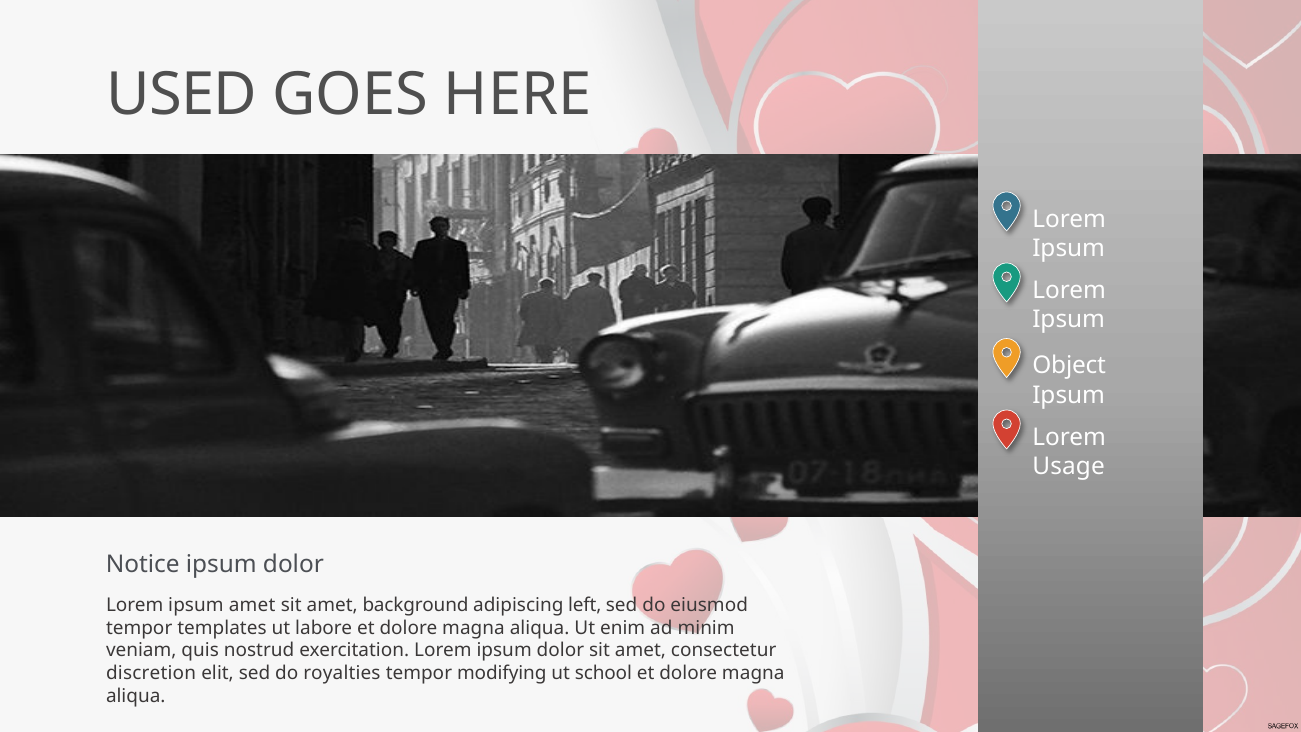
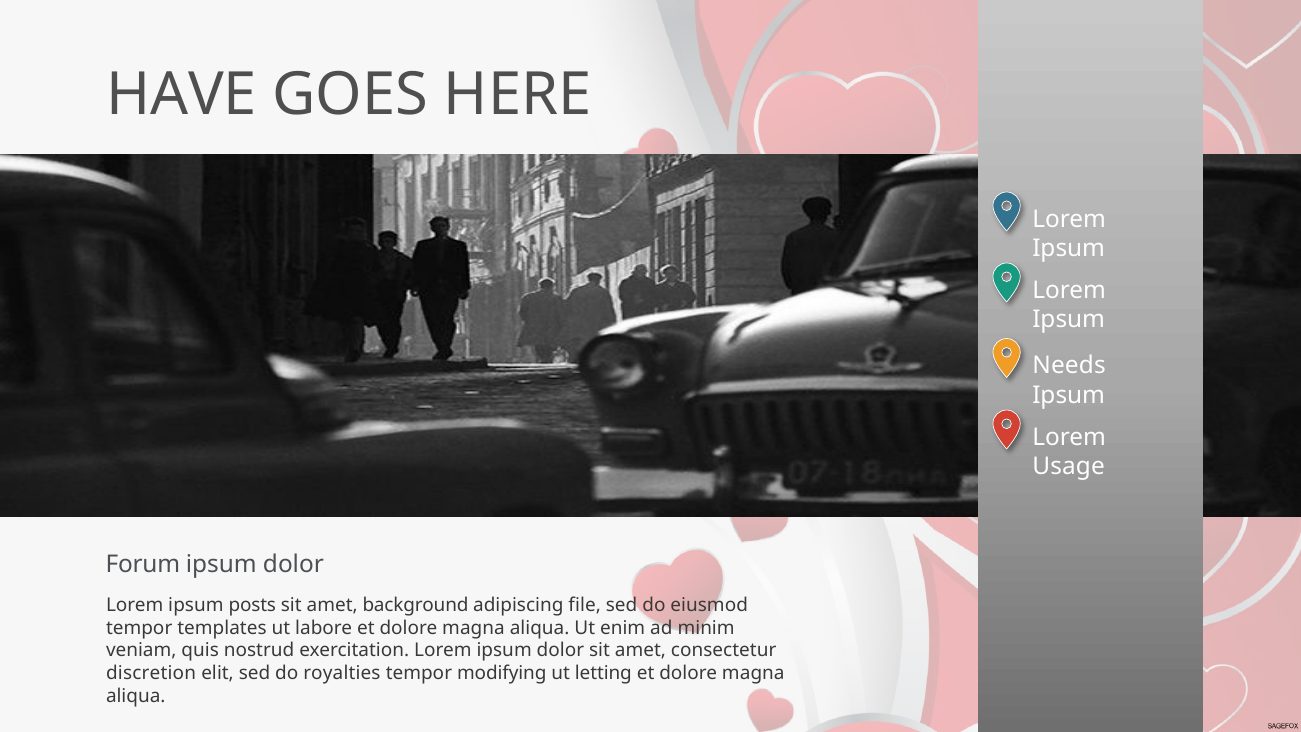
USED: USED -> HAVE (181, 95)
Object: Object -> Needs (1069, 366)
Notice: Notice -> Forum (143, 565)
ipsum amet: amet -> posts (252, 605)
left: left -> file (585, 605)
school: school -> letting (603, 673)
